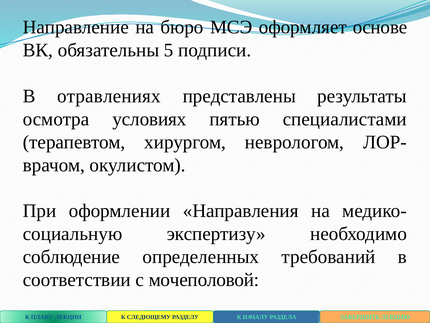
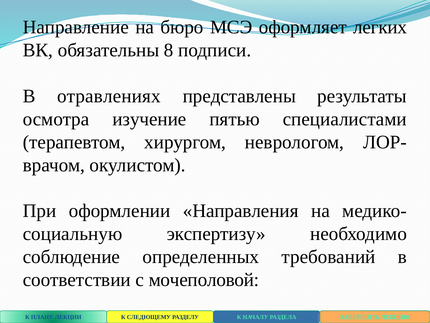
основе: основе -> легких (380, 27)
5: 5 -> 8 (169, 50)
условиях: условиях -> изучение (149, 119)
